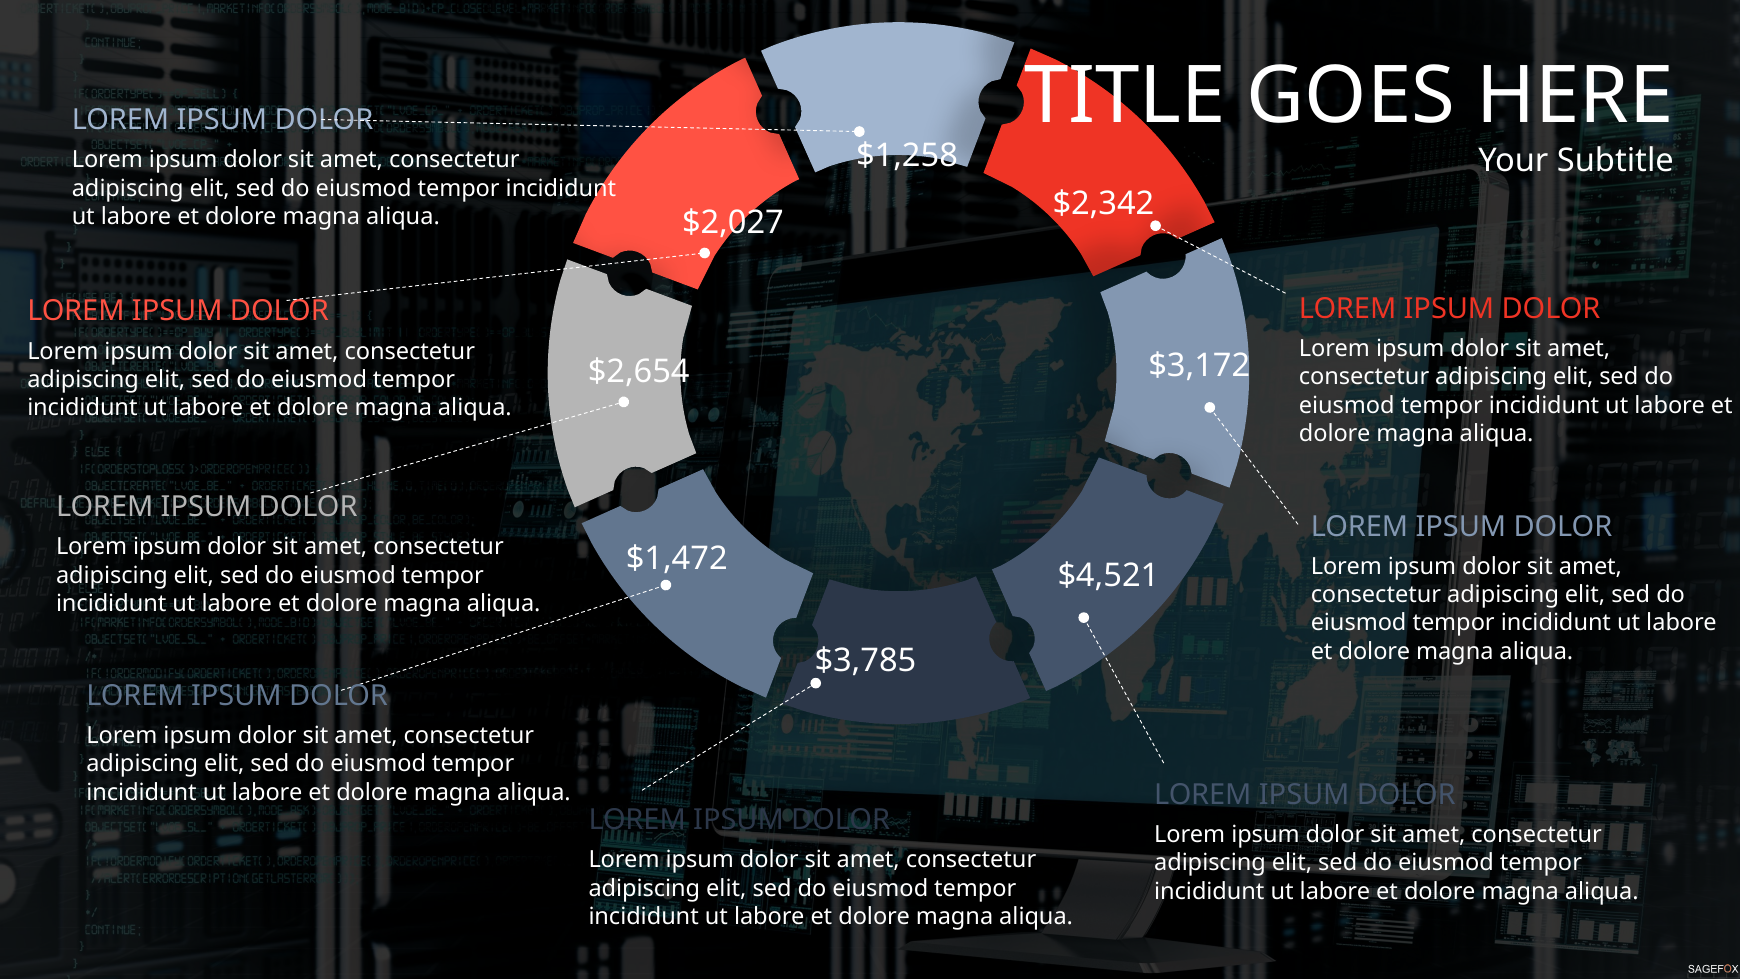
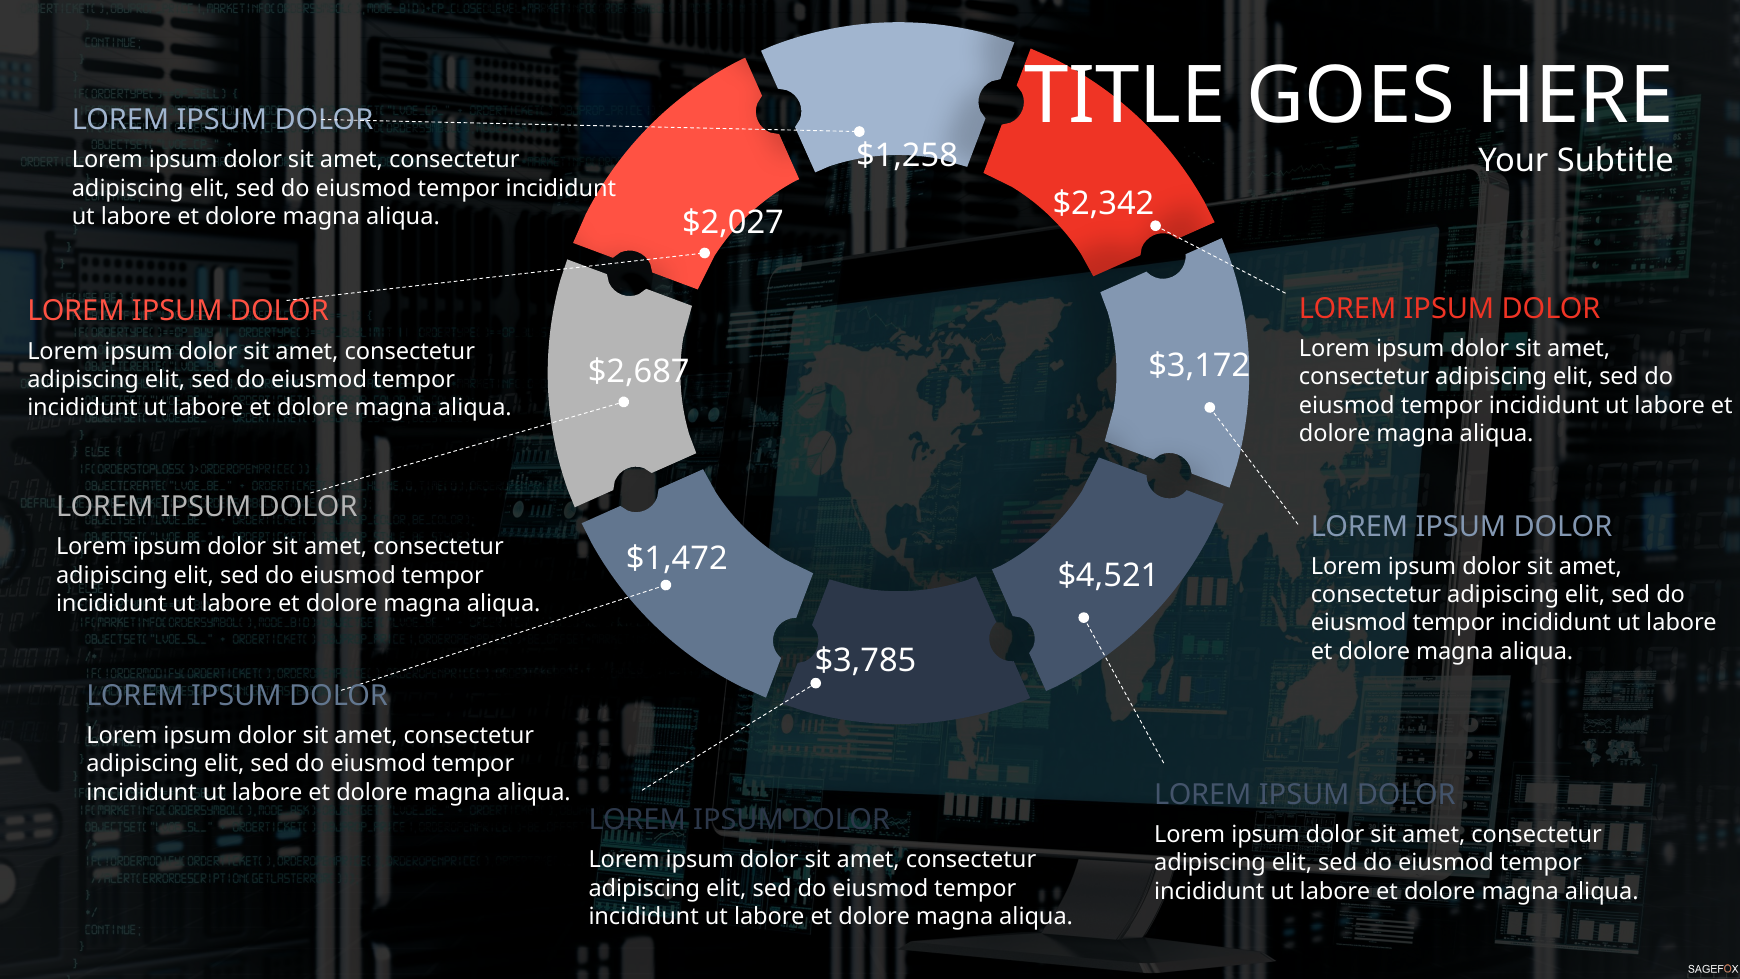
$2,654: $2,654 -> $2,687 (639, 372)
